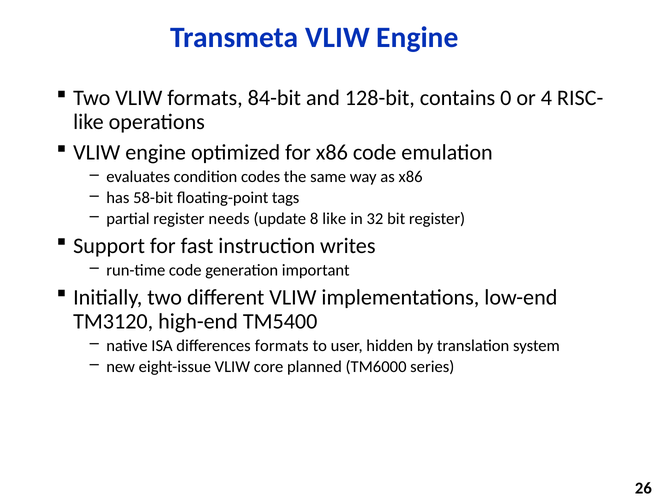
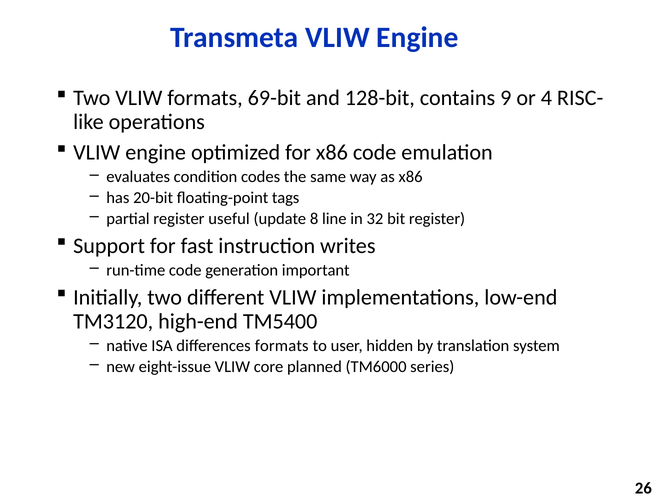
84-bit: 84-bit -> 69-bit (274, 98)
0: 0 -> 9 (506, 98)
58-bit: 58-bit -> 20-bit (153, 198)
needs: needs -> useful (229, 219)
8 like: like -> line (334, 219)
